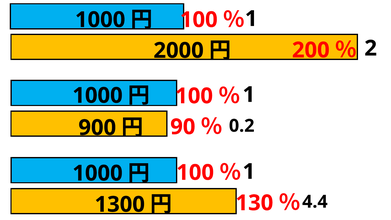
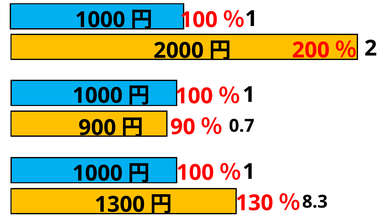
0.2: 0.2 -> 0.7 (242, 126)
4.4: 4.4 -> 8.3 (315, 202)
